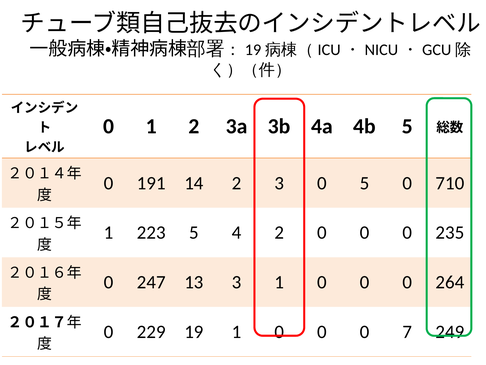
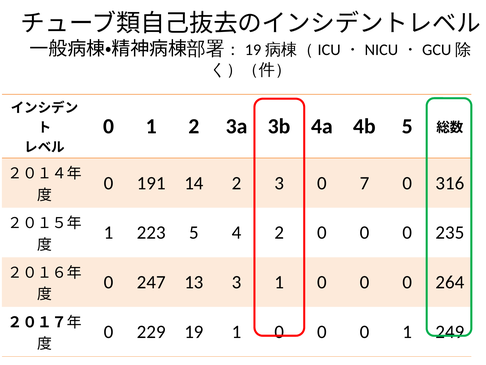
0 5: 5 -> 7 (365, 183)
710: 710 -> 316 (450, 183)
0 0 7: 7 -> 1 (407, 331)
